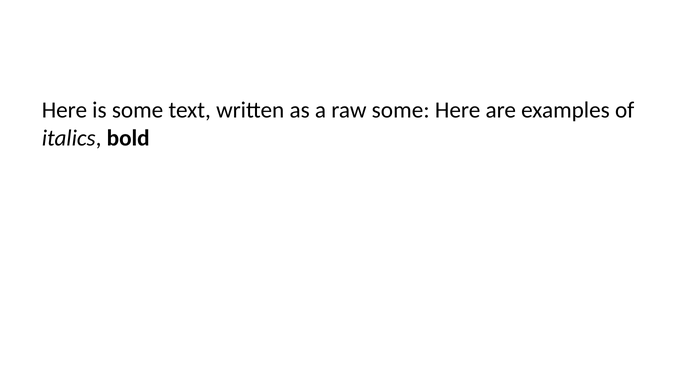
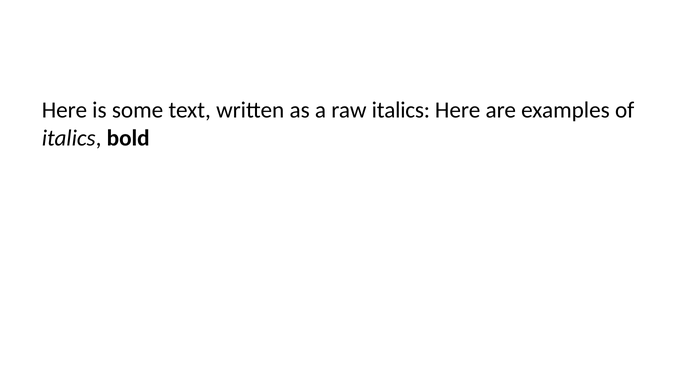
raw some: some -> italics (401, 110)
